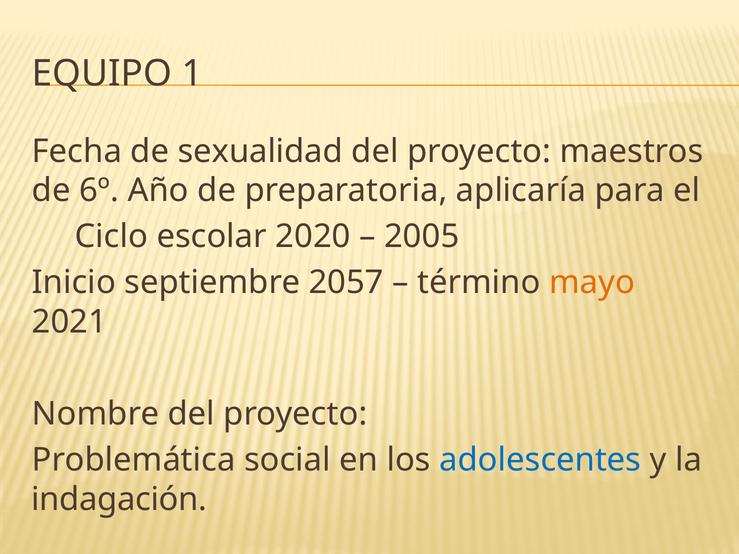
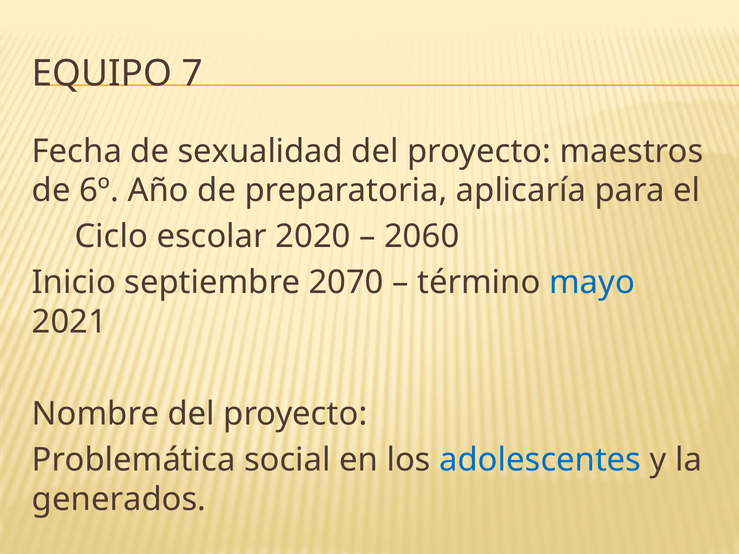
1: 1 -> 7 (192, 73)
2005: 2005 -> 2060 (422, 237)
2057: 2057 -> 2070 (346, 283)
mayo colour: orange -> blue (592, 283)
indagación: indagación -> generados (119, 500)
